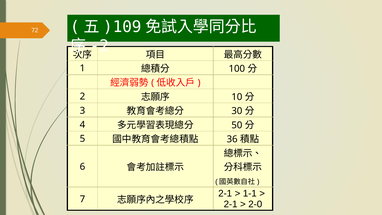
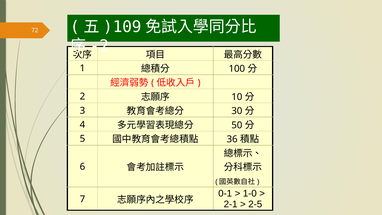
2-1: 2-1 -> 0-1 (225, 193)
1-1: 1-1 -> 1-0 (250, 193)
2-0: 2-0 -> 2-5 (255, 204)
